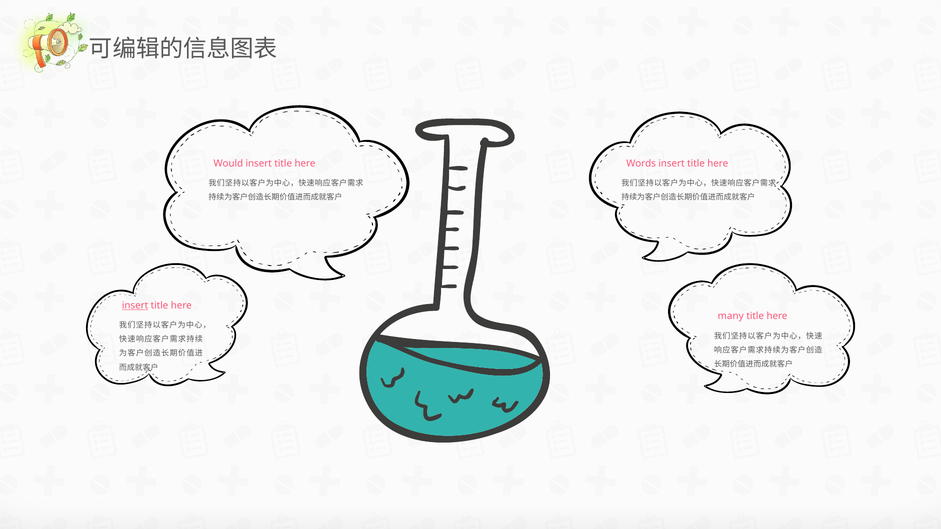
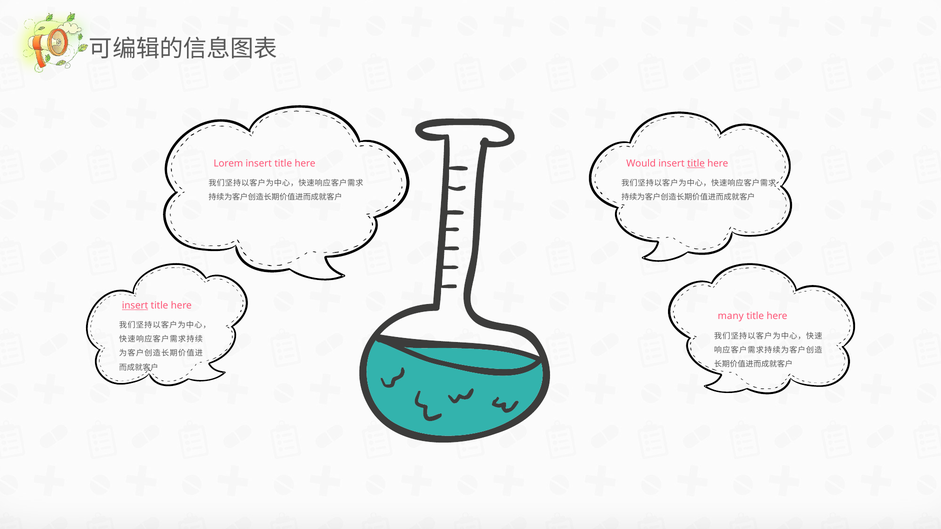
Would: Would -> Lorem (228, 164)
Words: Words -> Would (641, 164)
title underline: none -> present (696, 164)
